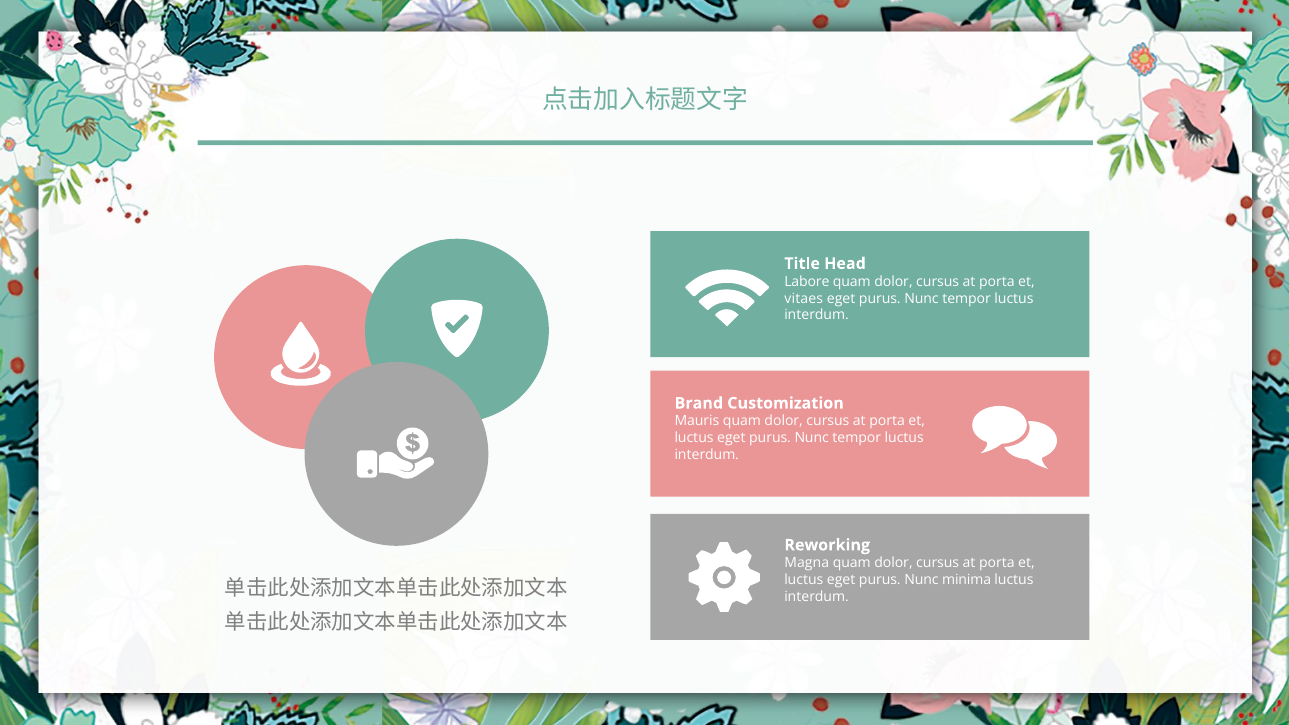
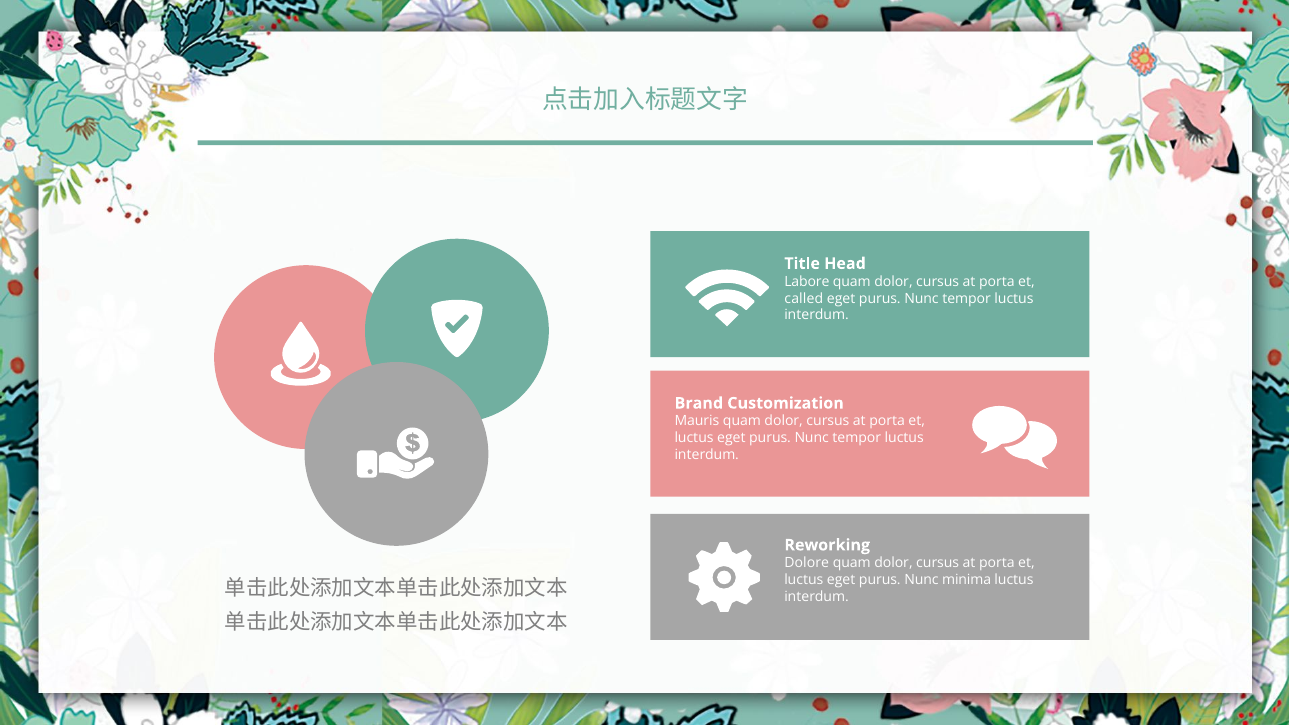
vitaes: vitaes -> called (804, 299)
Magna: Magna -> Dolore (807, 563)
